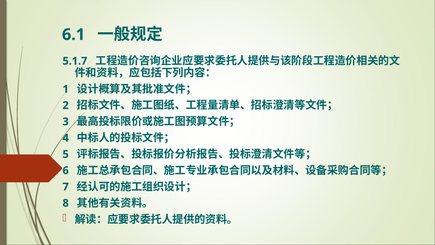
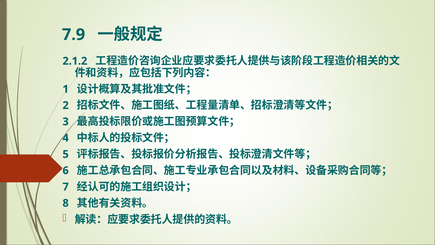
6.1: 6.1 -> 7.9 (74, 35)
5.1.7: 5.1.7 -> 2.1.2 (75, 61)
